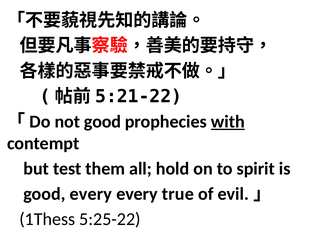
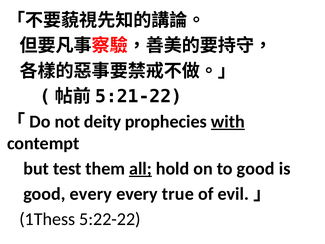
not good: good -> deity (103, 122)
all underline: none -> present (140, 168)
to spirit: spirit -> good (256, 168)
5:25-22: 5:25-22 -> 5:22-22 (110, 219)
